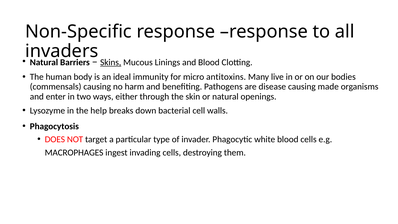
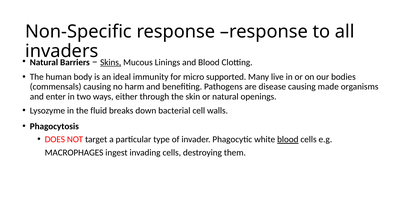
antitoxins: antitoxins -> supported (226, 77)
help: help -> fluid (99, 110)
blood underline: none -> present (288, 139)
